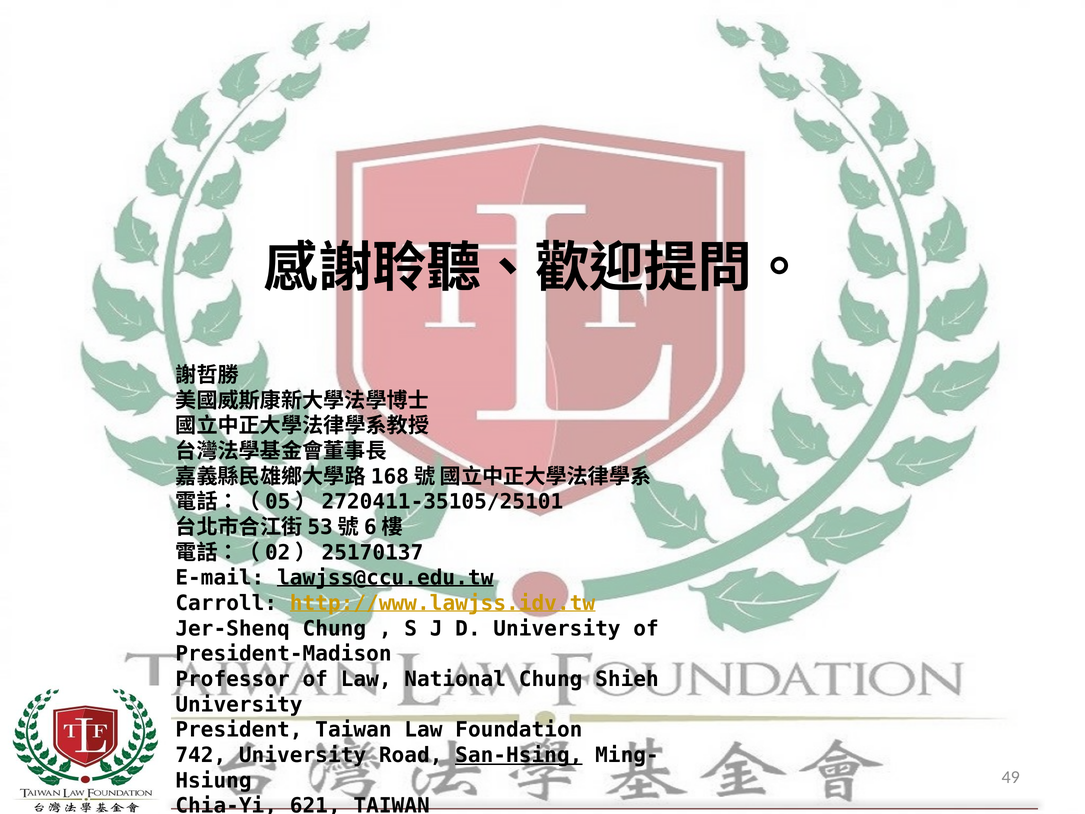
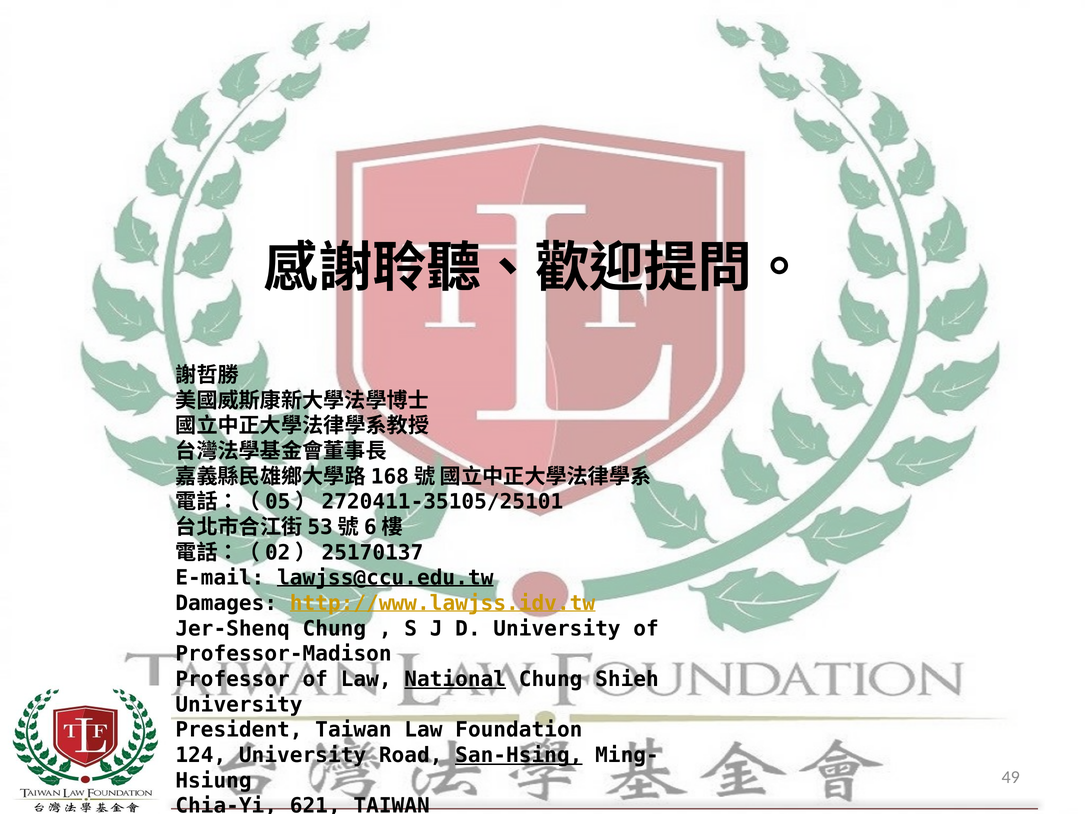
Carroll: Carroll -> Damages (226, 603)
President-Madison: President-Madison -> Professor-Madison (284, 654)
National underline: none -> present (455, 679)
742: 742 -> 124 (201, 755)
